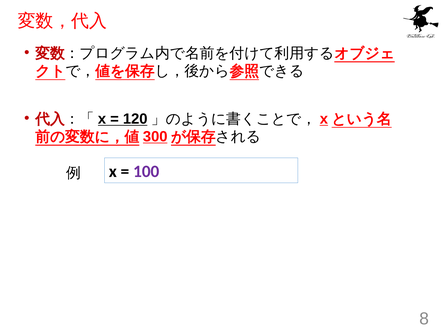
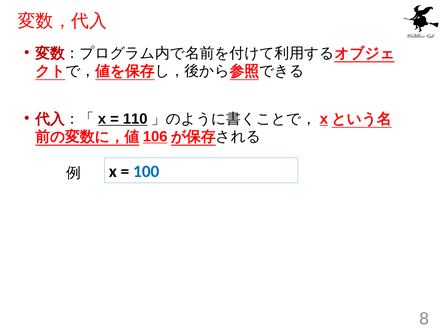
120: 120 -> 110 (135, 119)
300: 300 -> 106 (155, 136)
100 colour: purple -> blue (146, 171)
